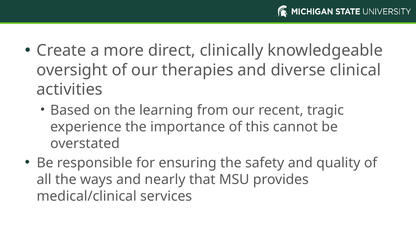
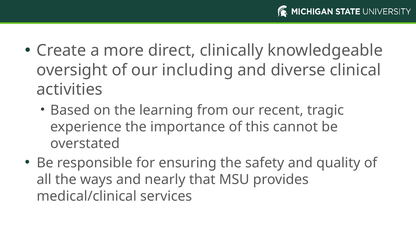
therapies: therapies -> including (198, 70)
